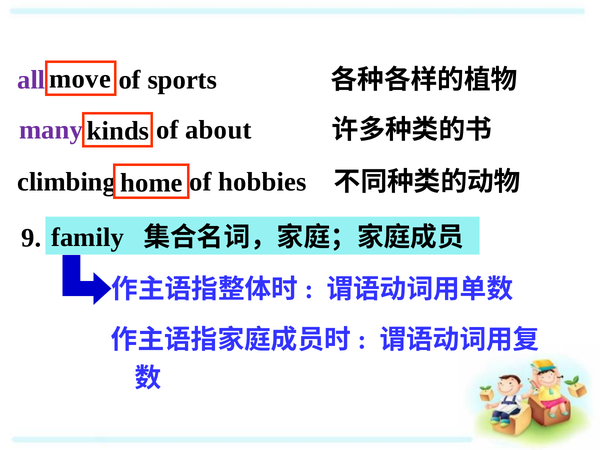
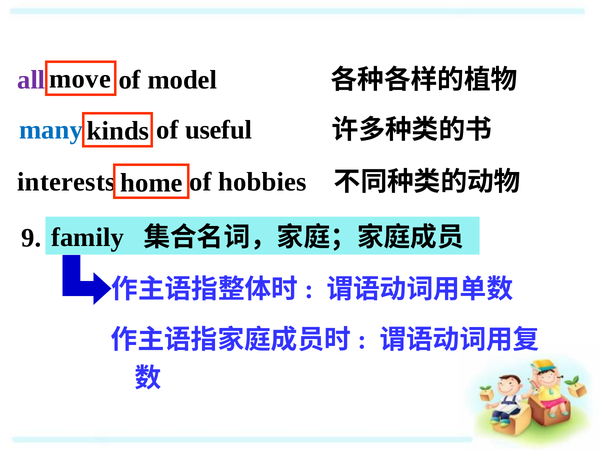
sports: sports -> model (182, 80)
many colour: purple -> blue (51, 130)
about: about -> useful (219, 130)
climbing: climbing -> interests (66, 182)
